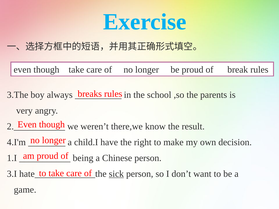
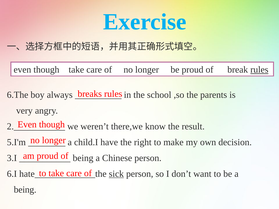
rules underline: none -> present (259, 70)
3.The: 3.The -> 6.The (18, 95)
4.I'm: 4.I'm -> 5.I'm (16, 142)
1.I: 1.I -> 3.I (12, 158)
3.I: 3.I -> 6.I (12, 174)
game: game -> being (25, 190)
